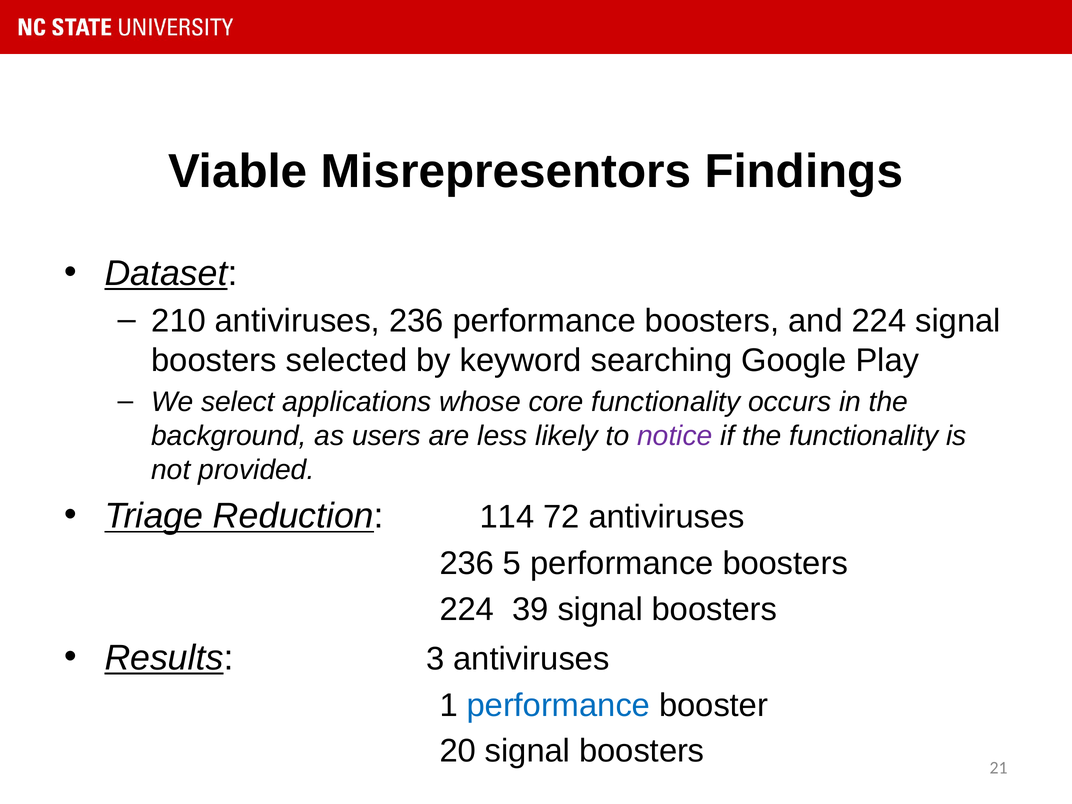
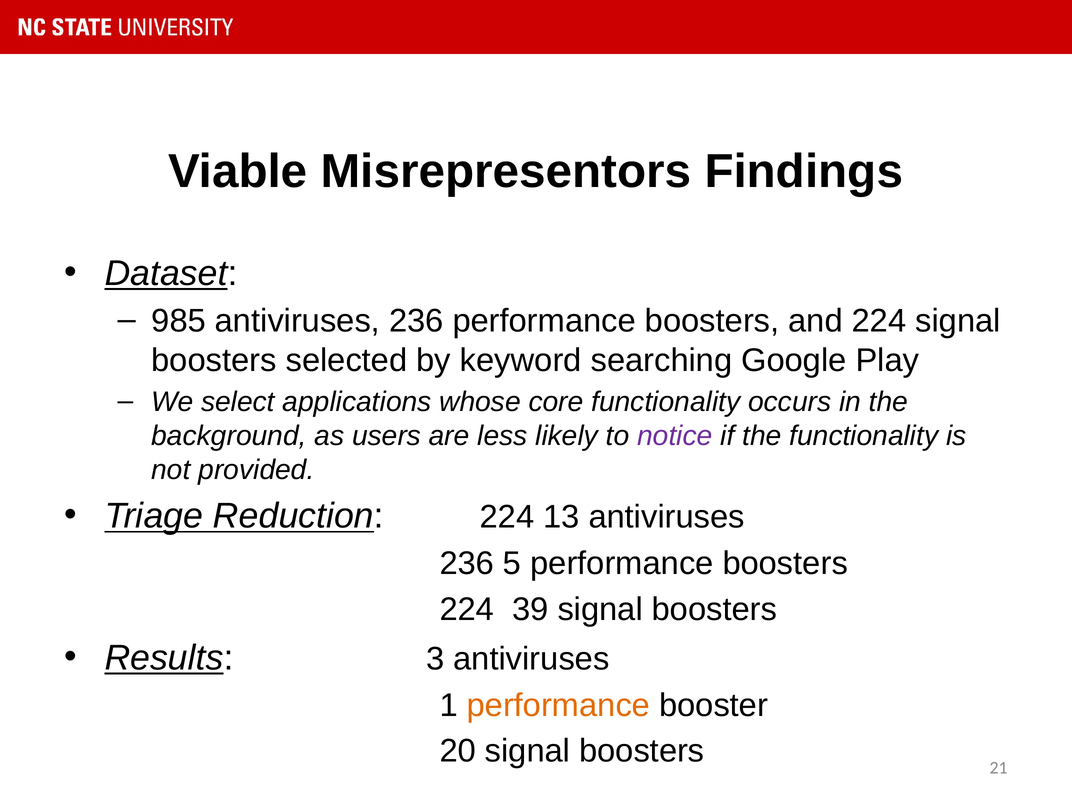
210: 210 -> 985 (179, 321)
Reduction 114: 114 -> 224 (507, 517)
72: 72 -> 13 (561, 517)
performance colour: blue -> orange (558, 705)
